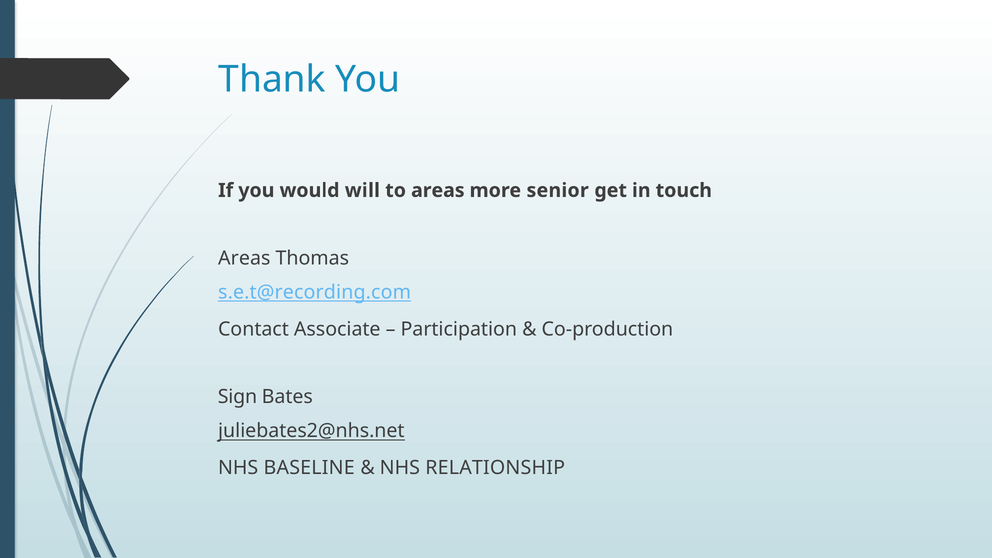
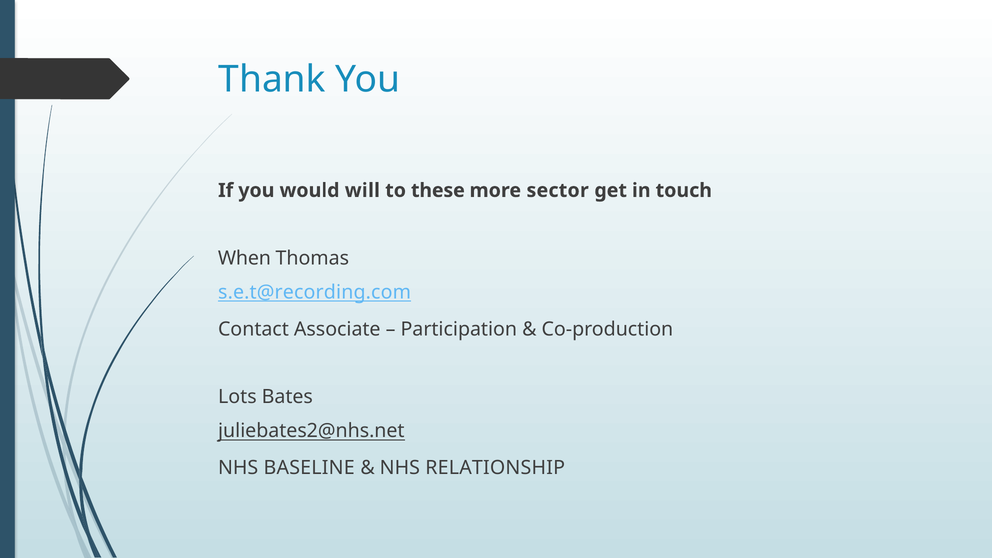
to areas: areas -> these (438, 190)
senior: senior -> sector (558, 190)
Areas: Areas -> When (244, 258)
Sign: Sign -> Lots (237, 397)
